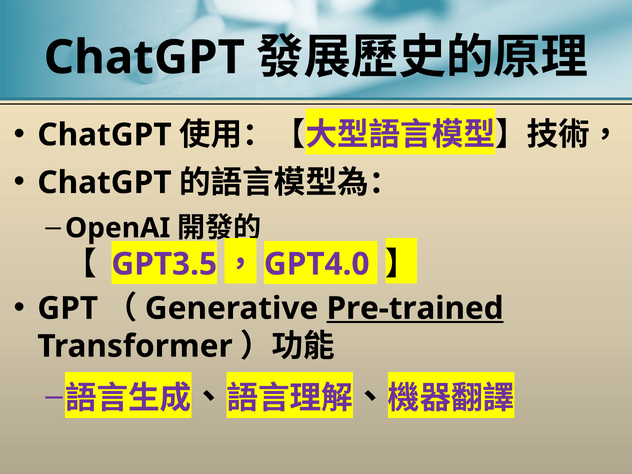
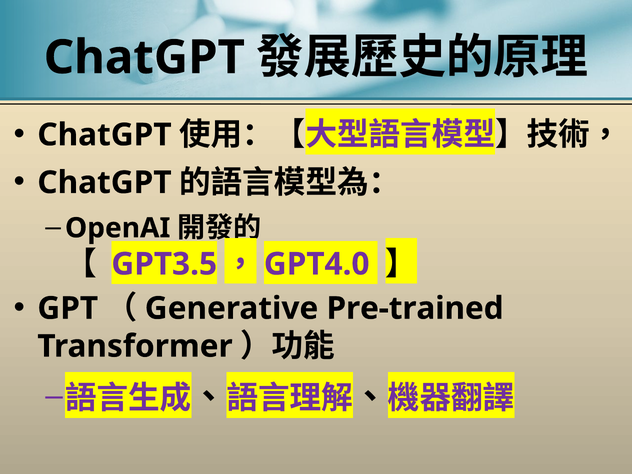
Pre-trained underline: present -> none (415, 308)
